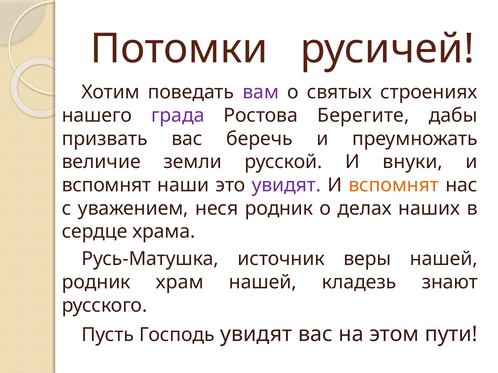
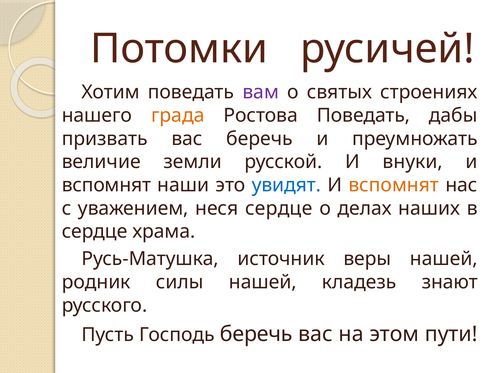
града colour: purple -> orange (178, 116)
Ростова Берегите: Берегите -> Поведать (363, 116)
увидят colour: purple -> blue (286, 185)
неся родник: родник -> сердце (279, 209)
храм: храм -> силы (180, 283)
Господь увидят: увидят -> беречь (256, 335)
